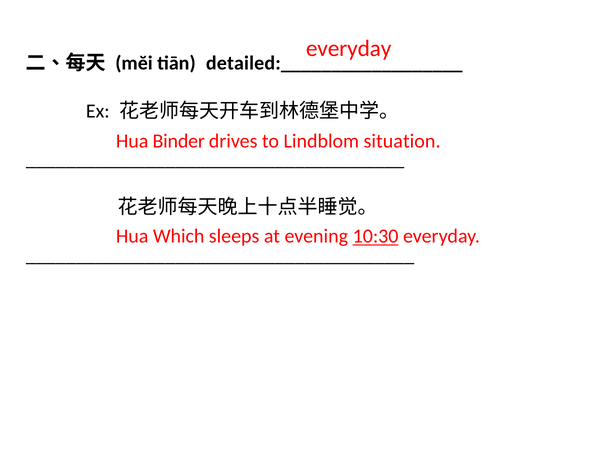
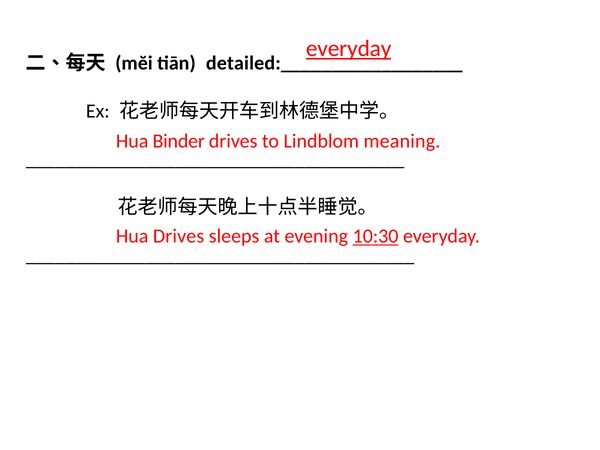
everyday underline: none -> present (349, 49)
situation: situation -> meaning (402, 141)
Hua Which: Which -> Drives (179, 236)
